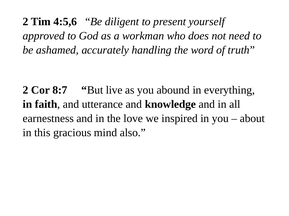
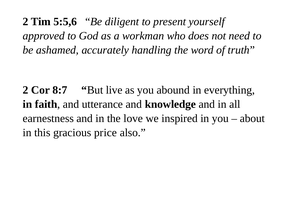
4:5,6: 4:5,6 -> 5:5,6 (65, 22)
mind: mind -> price (105, 133)
